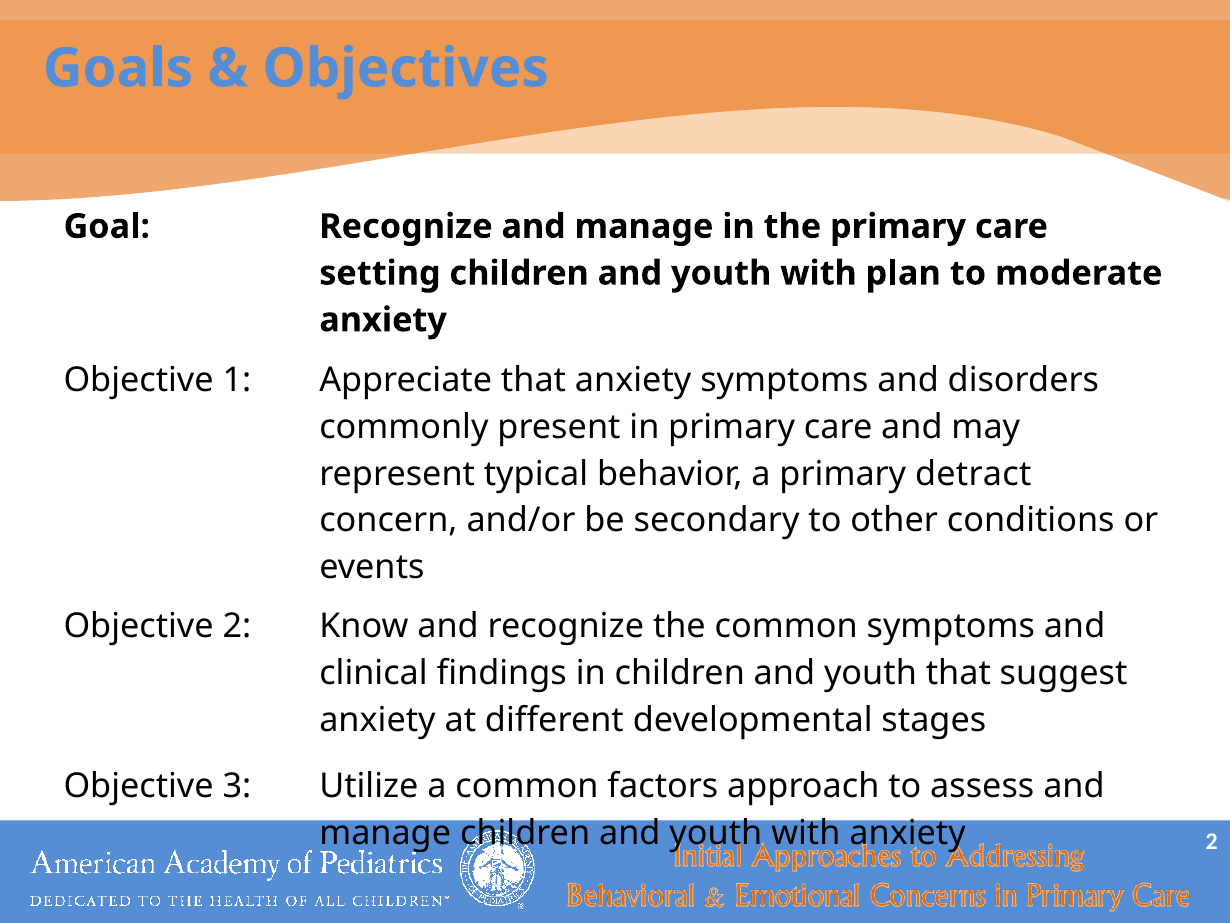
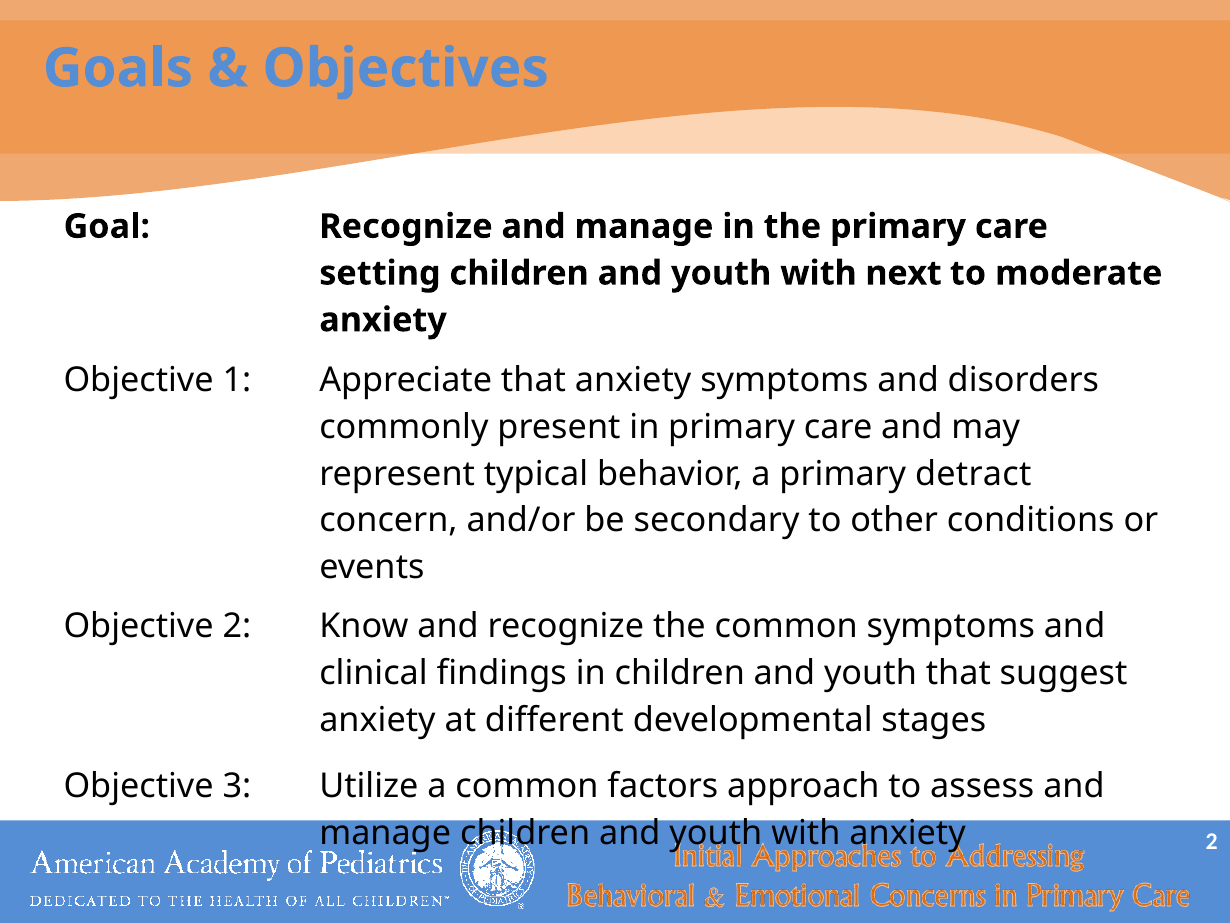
plan: plan -> next (904, 273)
